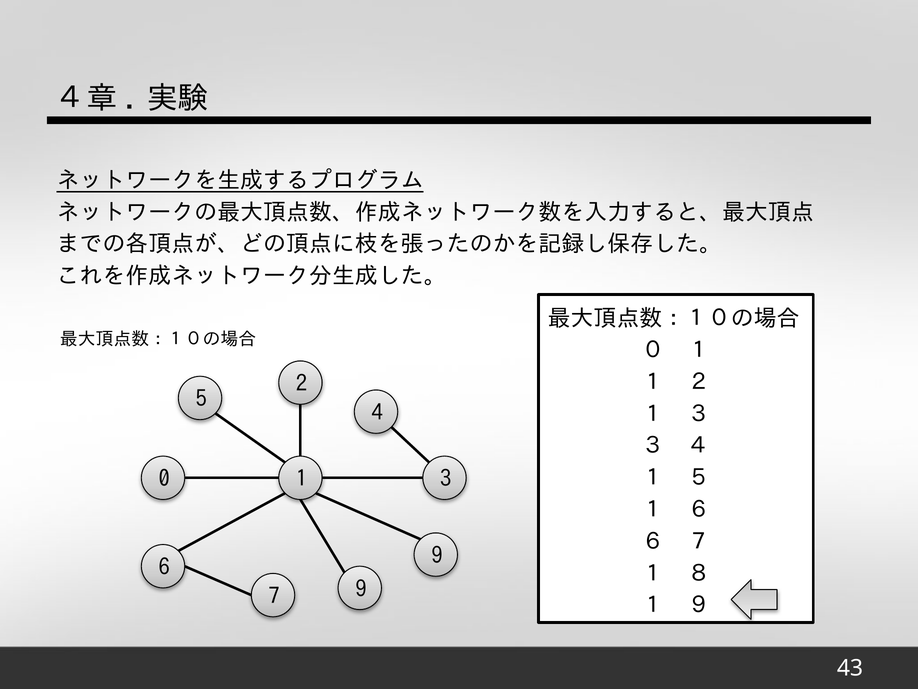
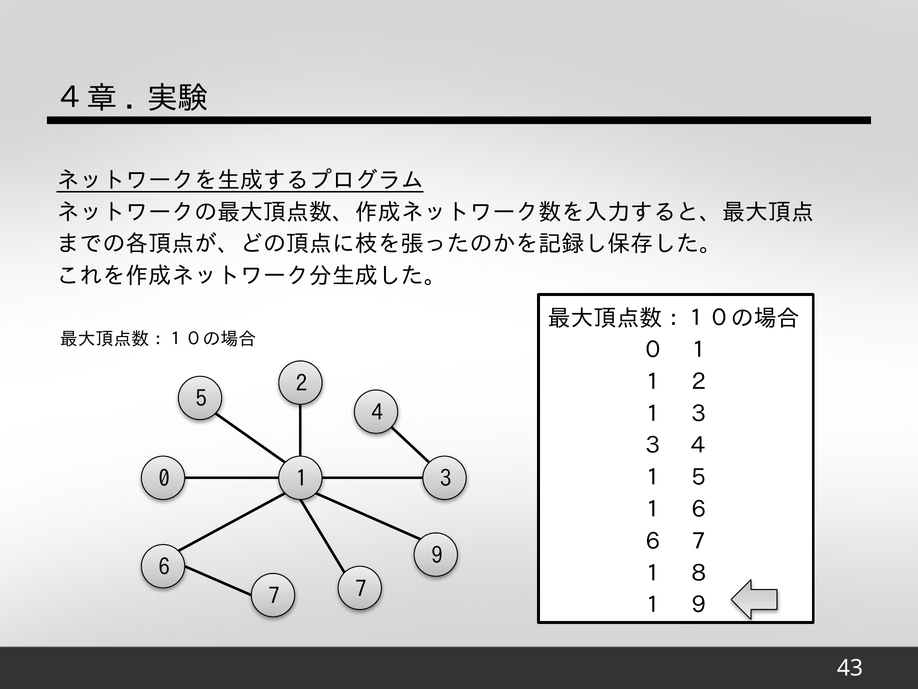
7 9: 9 -> 7 (361, 589)
